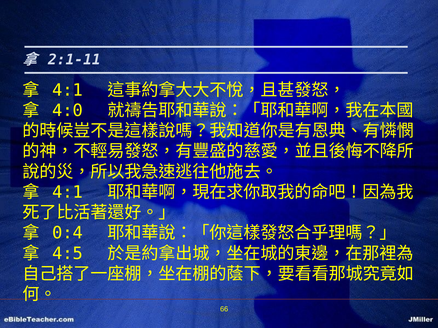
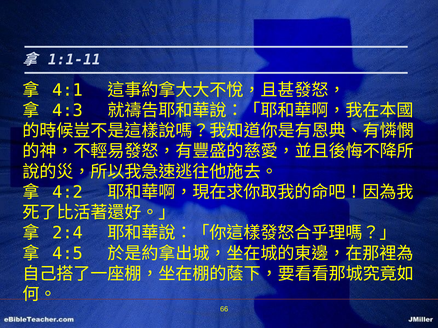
2:1-11: 2:1-11 -> 1:1-11 (74, 60)
4:0: 4:0 -> 4:3 (67, 111)
4:1: 4:1 -> 4:2 (67, 192)
0:4: 0:4 -> 2:4 (67, 233)
